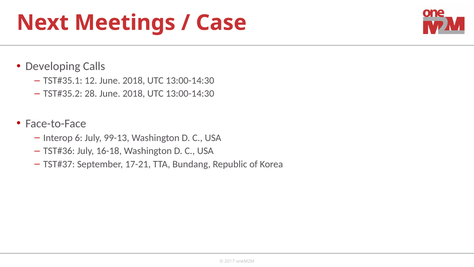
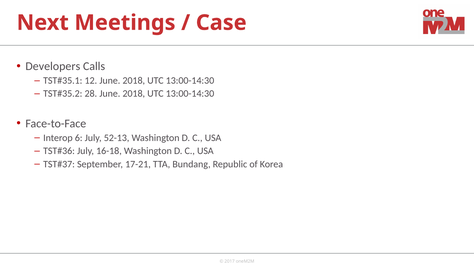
Developing: Developing -> Developers (53, 66)
99-13: 99-13 -> 52-13 (117, 138)
